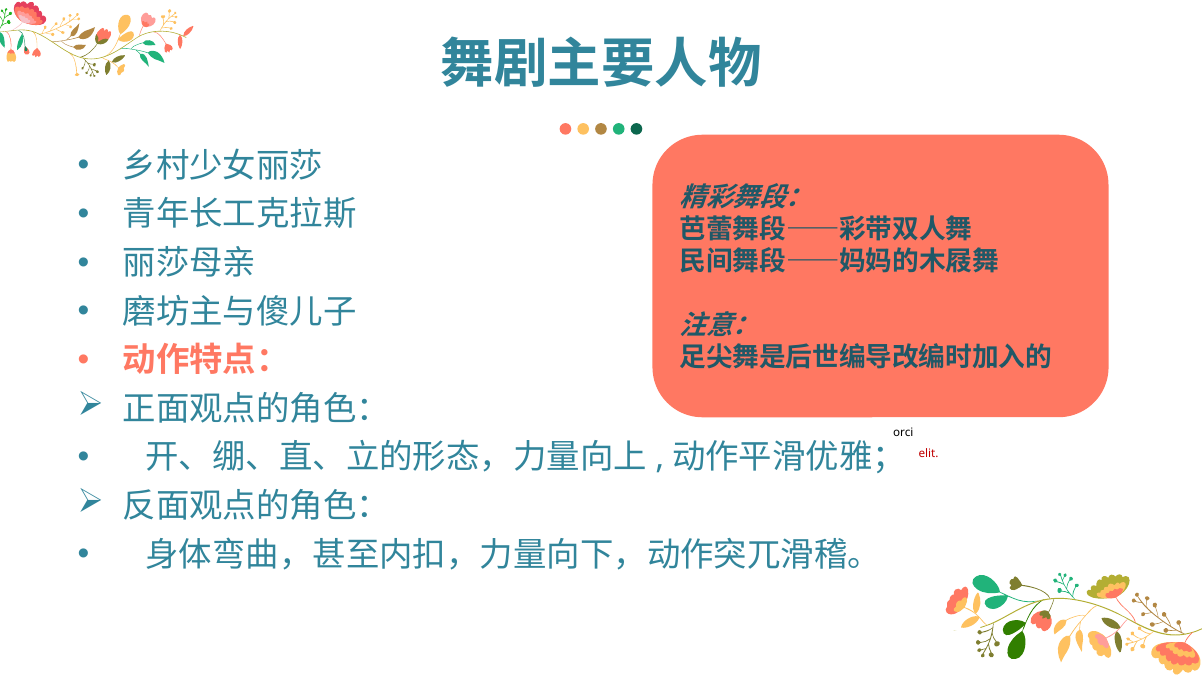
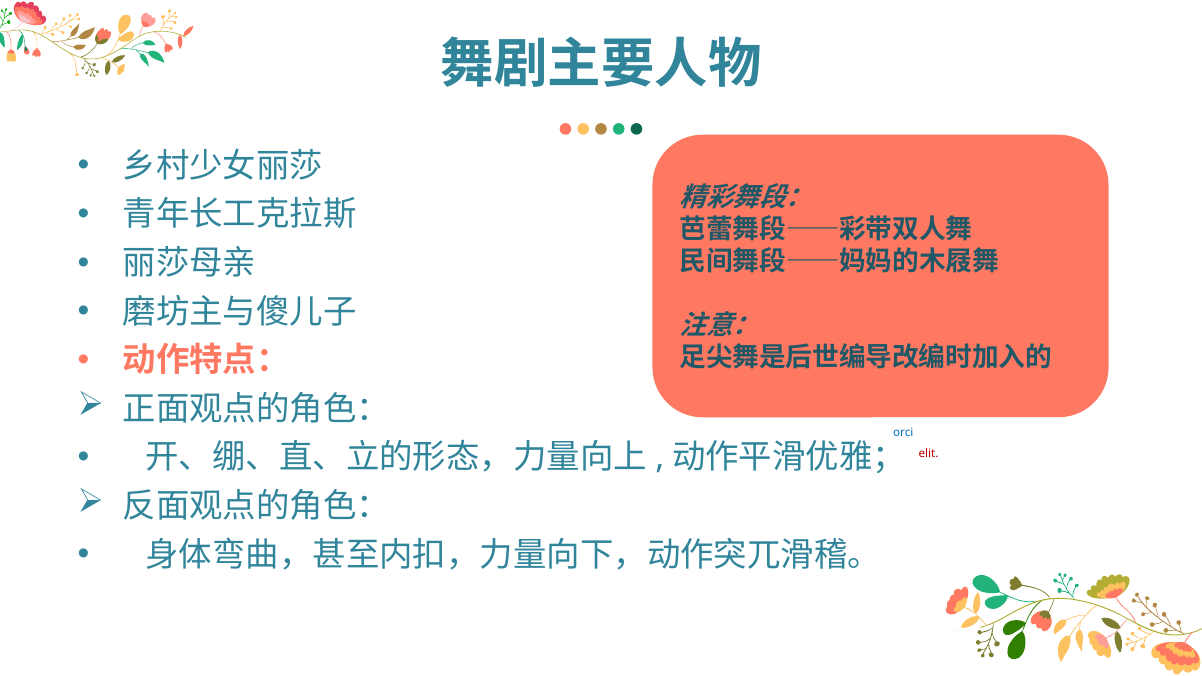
orci colour: black -> blue (903, 432)
